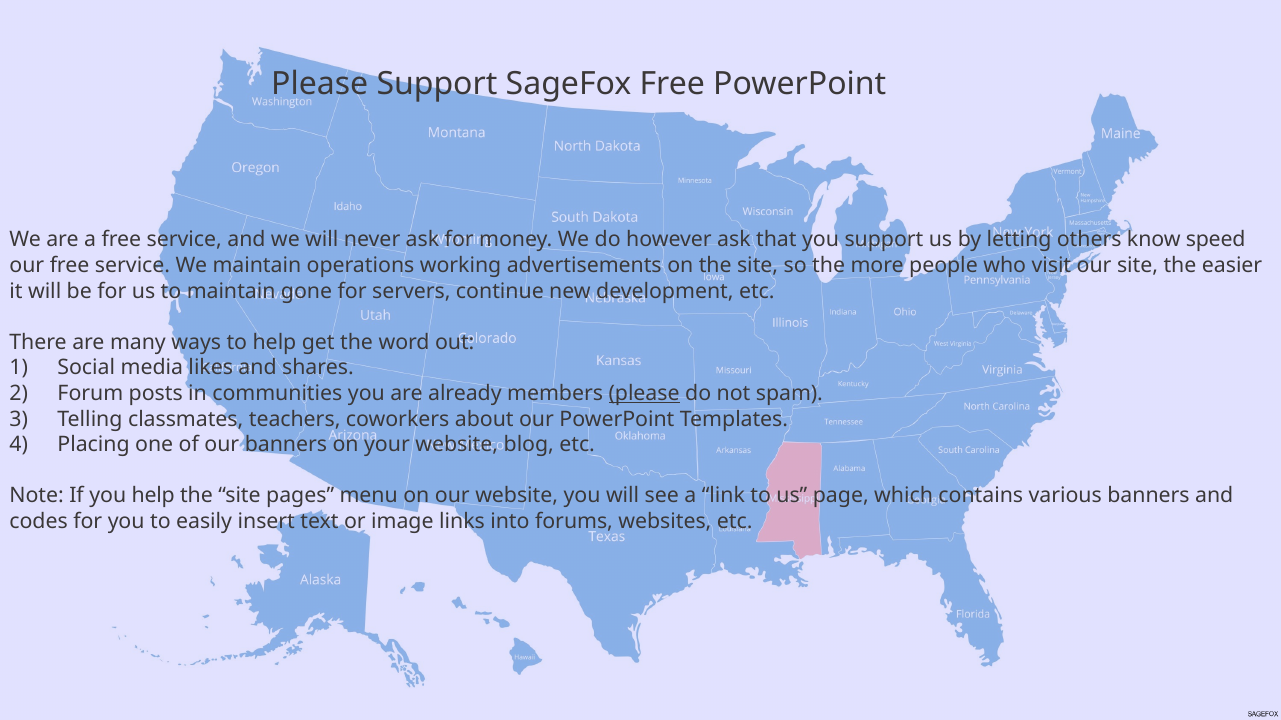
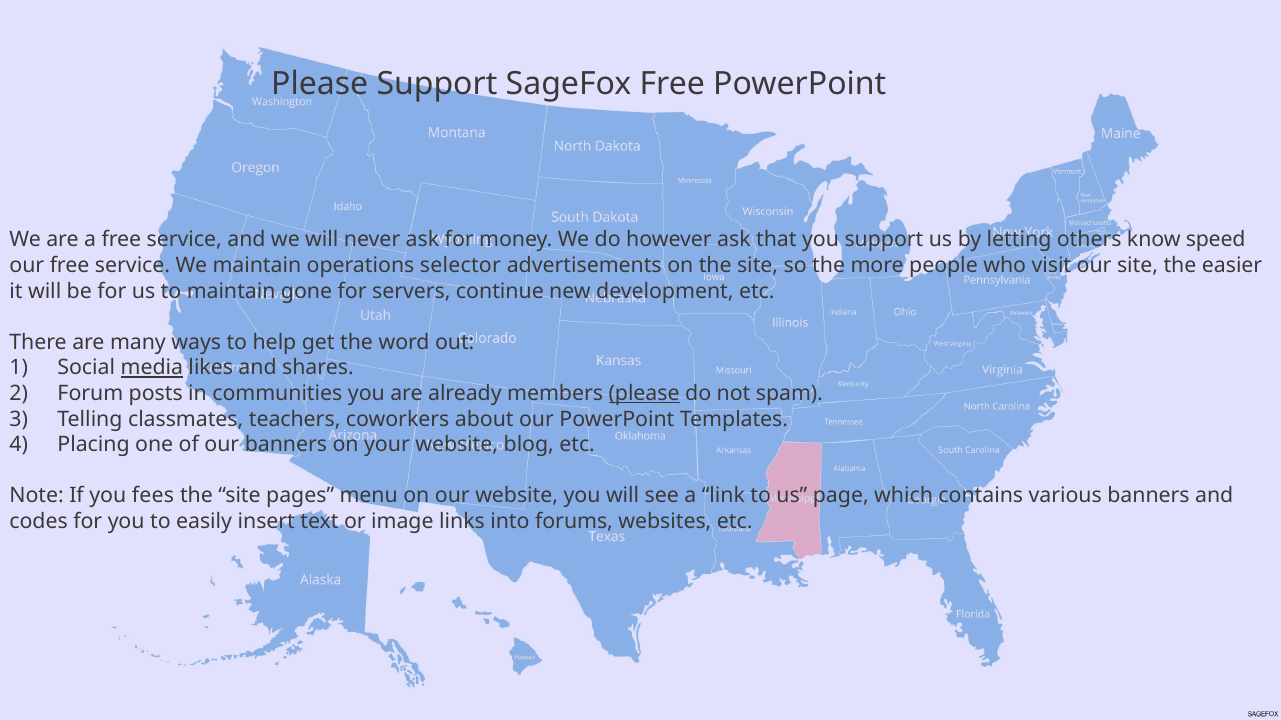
working: working -> selector (460, 266)
media underline: none -> present (152, 368)
you help: help -> fees (153, 496)
